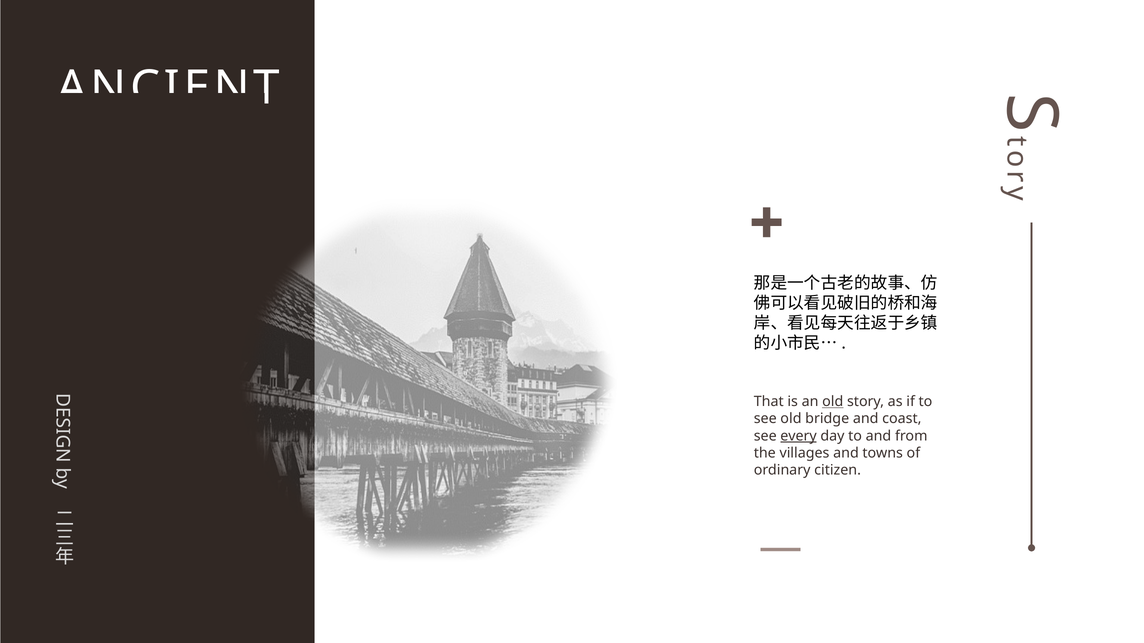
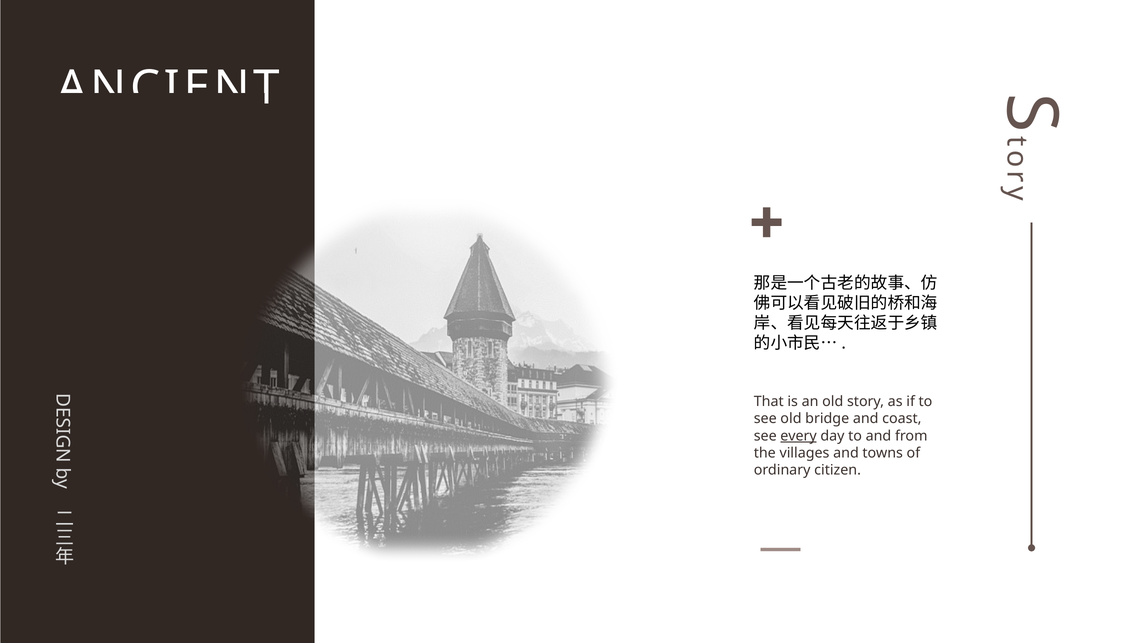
old underline: present -> none (833, 402)
